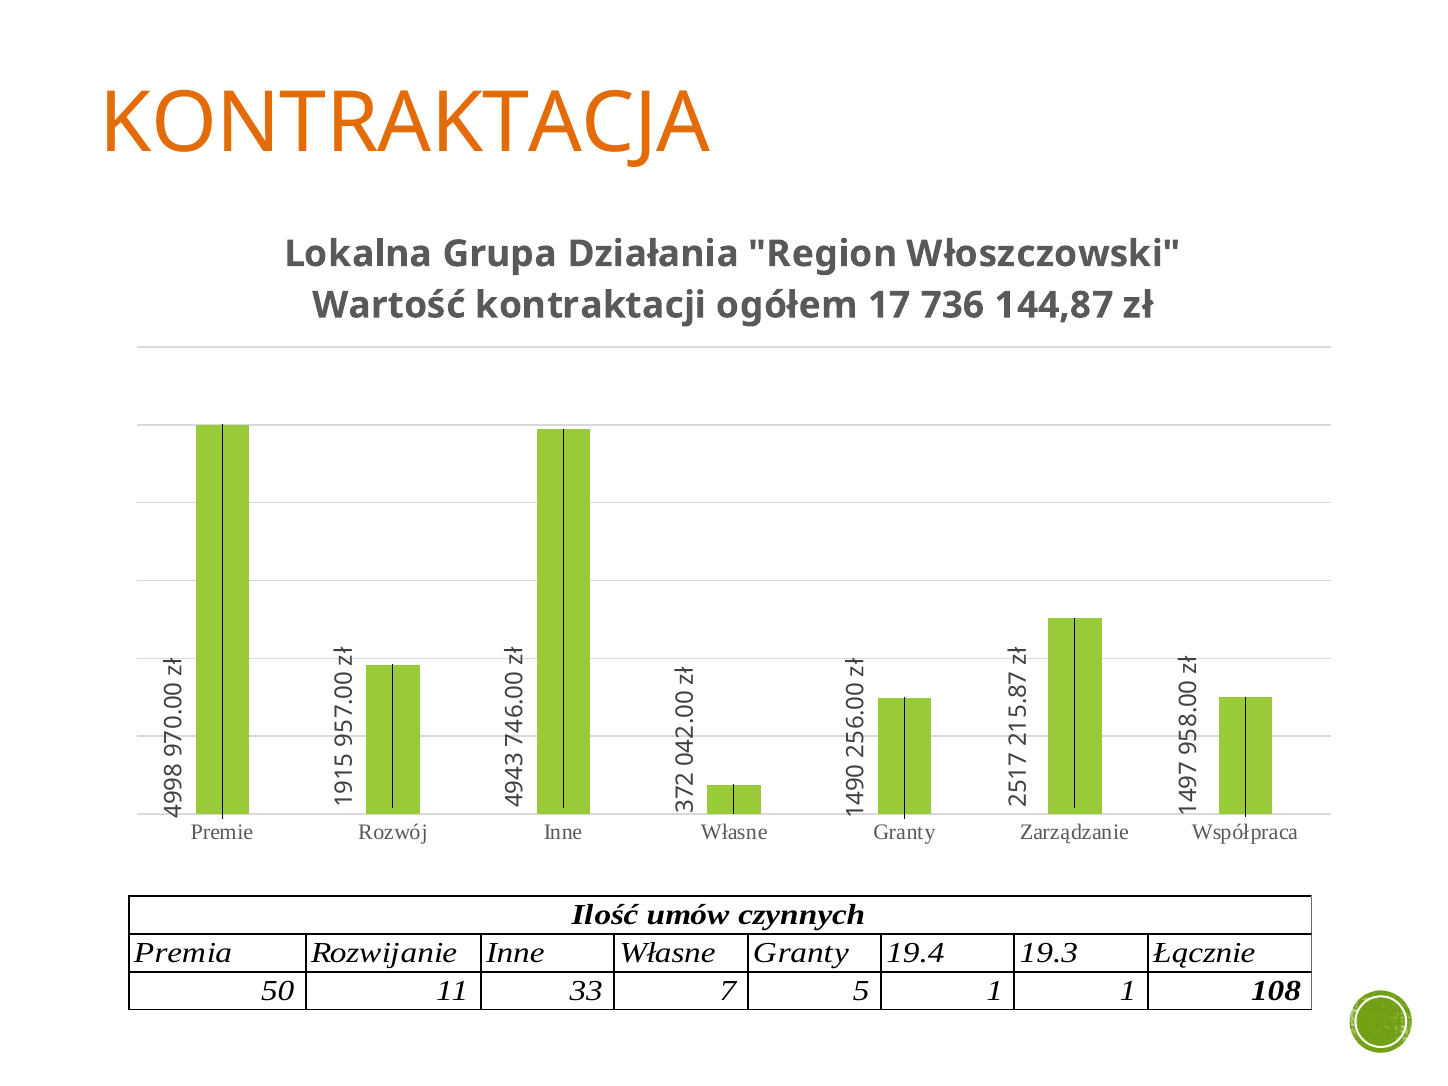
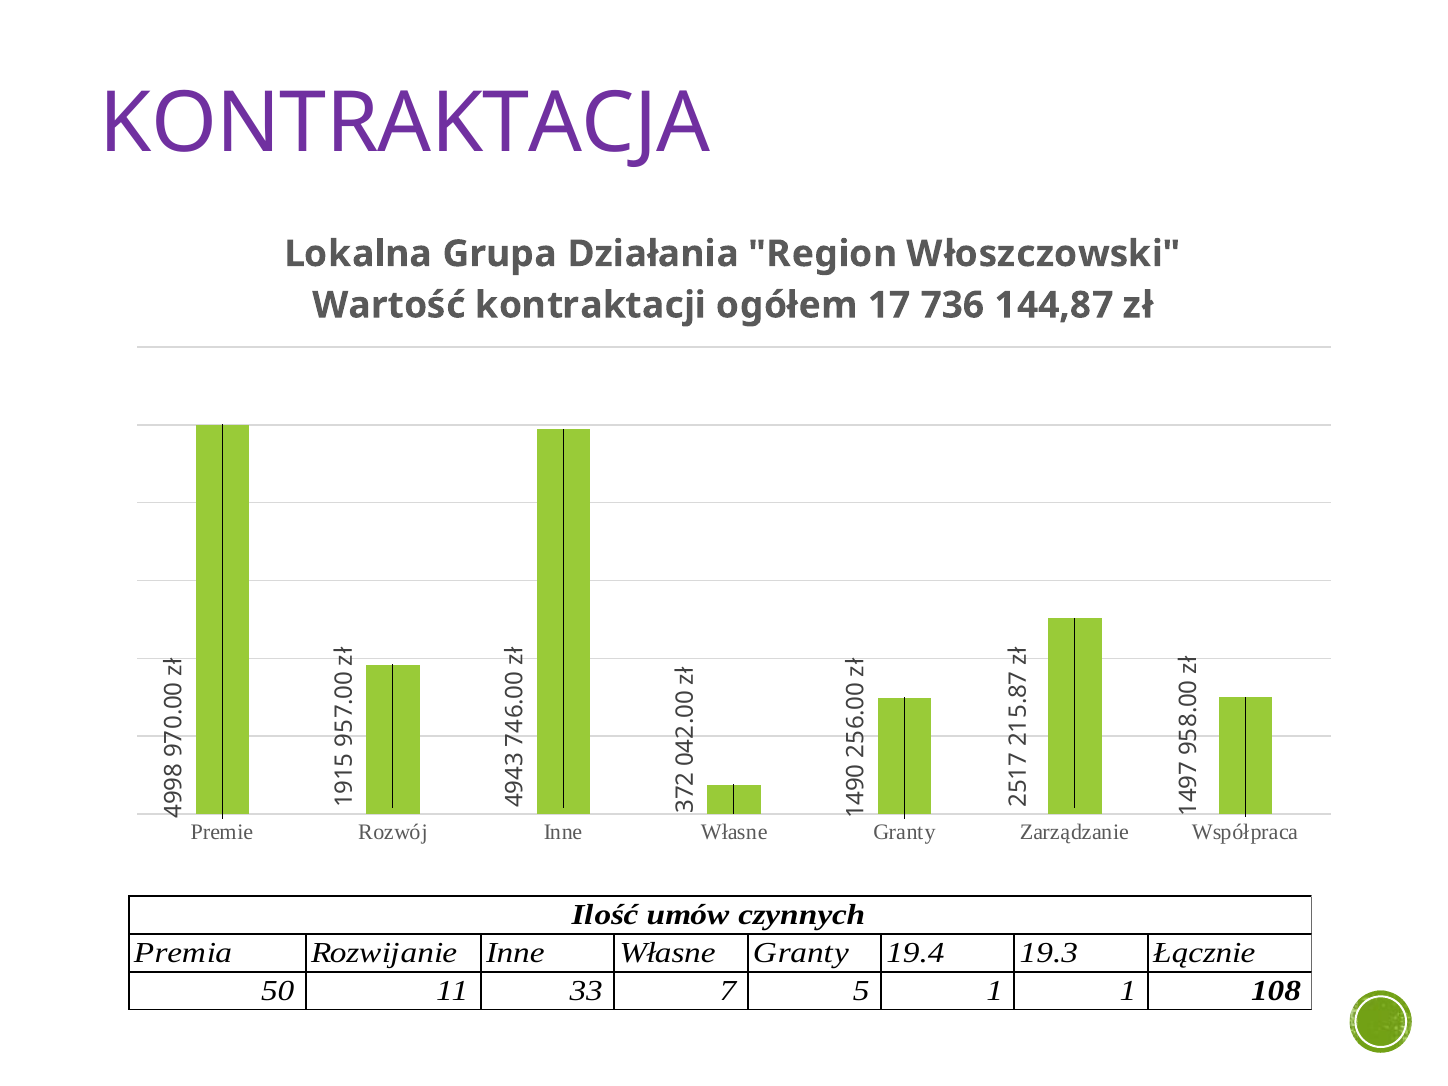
KONTRAKTACJA colour: orange -> purple (405, 124)
